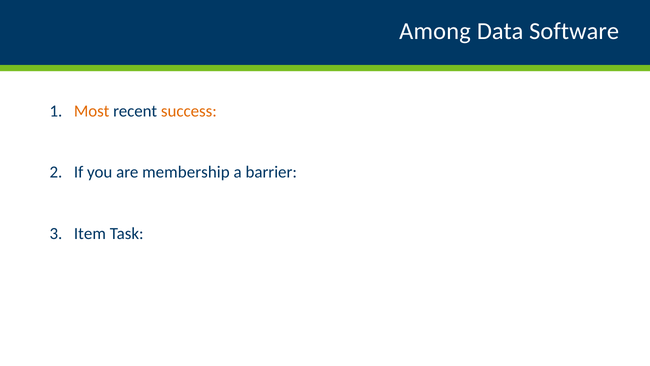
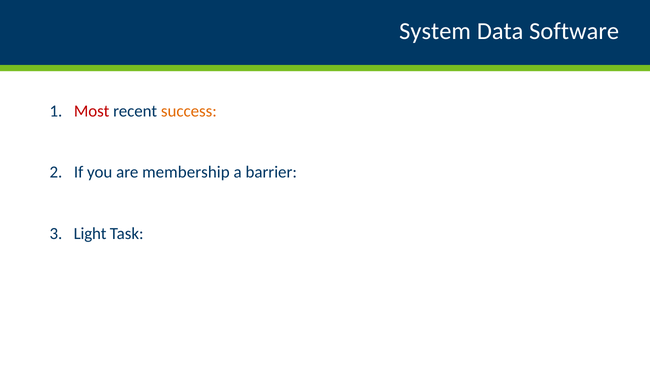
Among: Among -> System (435, 31)
Most colour: orange -> red (92, 111)
Item: Item -> Light (90, 233)
